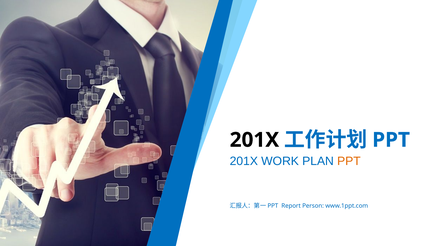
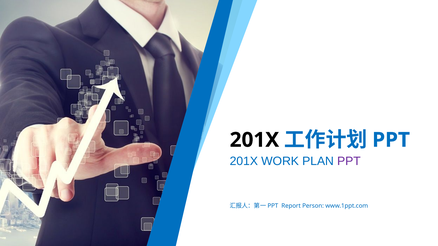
PPT colour: orange -> purple (349, 161)
